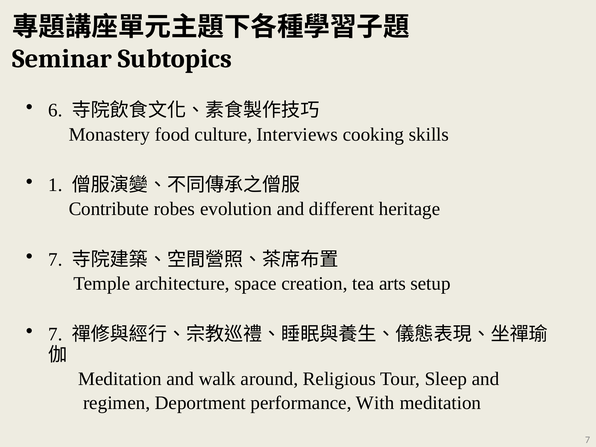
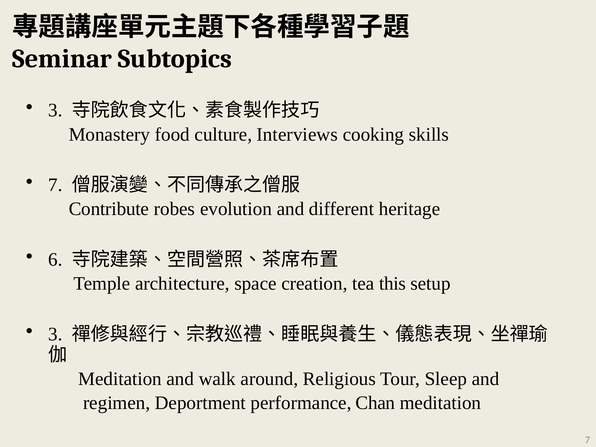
6: 6 -> 3 (55, 110)
1: 1 -> 7 (55, 185)
7: 7 -> 6 (55, 260)
arts: arts -> this (392, 284)
7: 7 -> 3 (55, 334)
With: With -> Chan (375, 403)
